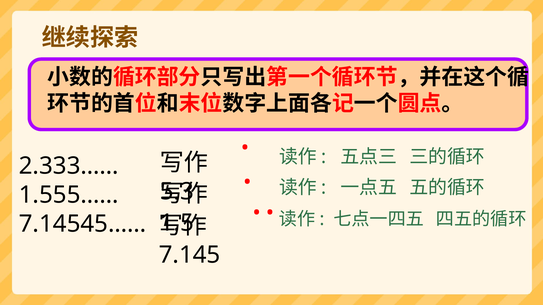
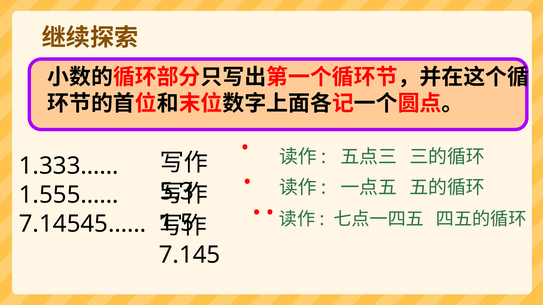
2.333……: 2.333…… -> 1.333…… (69, 166)
